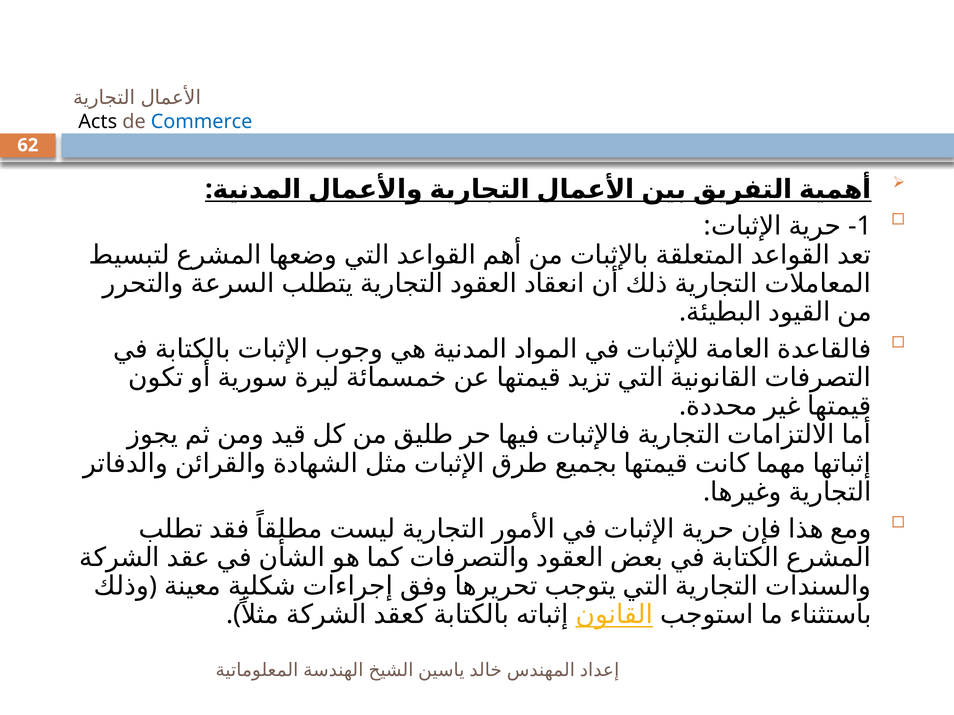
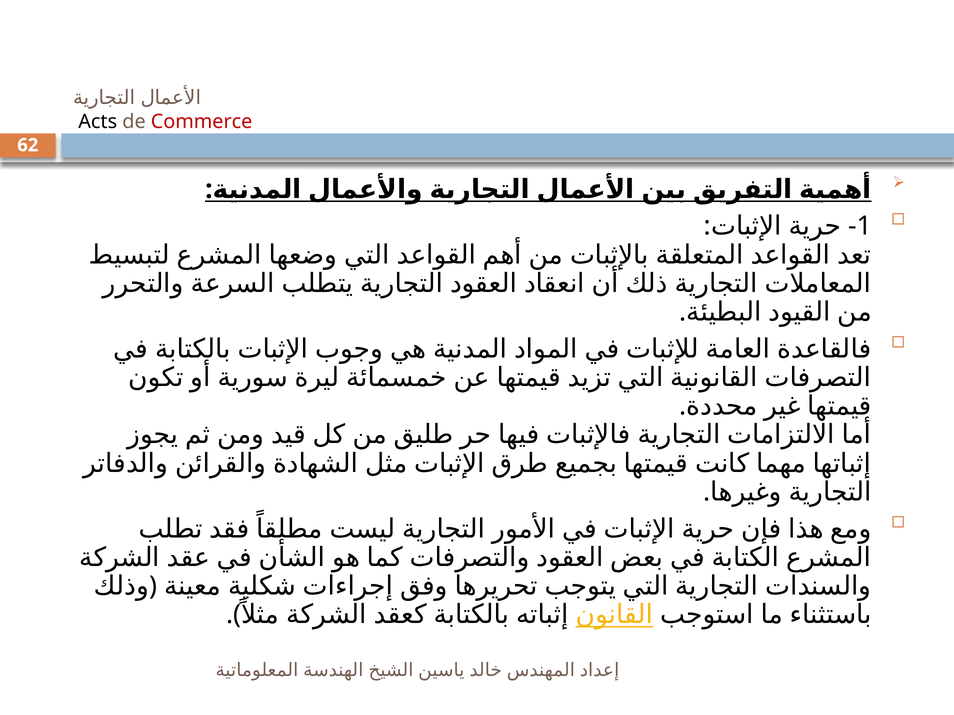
Commerce colour: blue -> red (202, 122)
